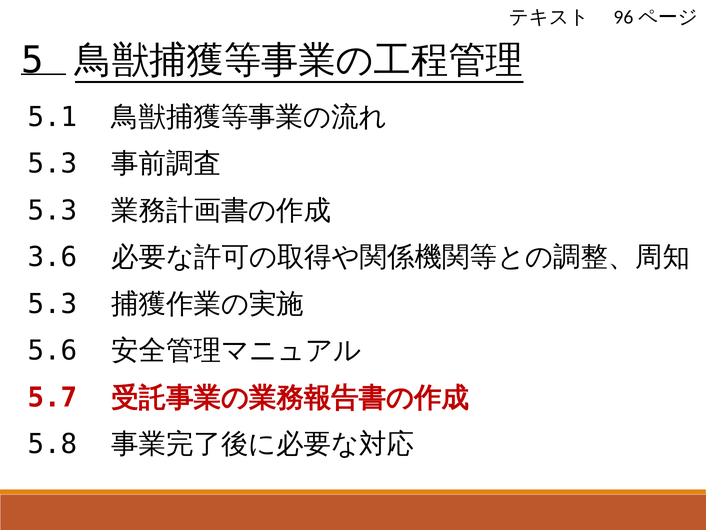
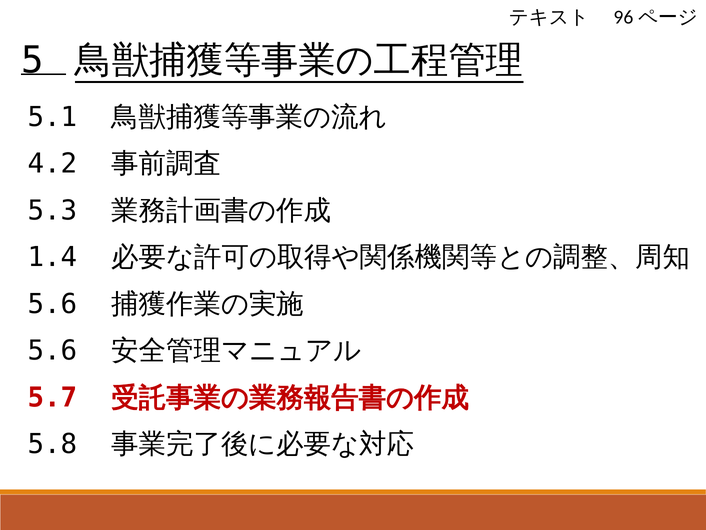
5.3: 5.3 -> 4.2 (53, 164)
3.6: 3.6 -> 1.4 (53, 257)
5.3: 5.3 -> 5.6 (53, 304)
